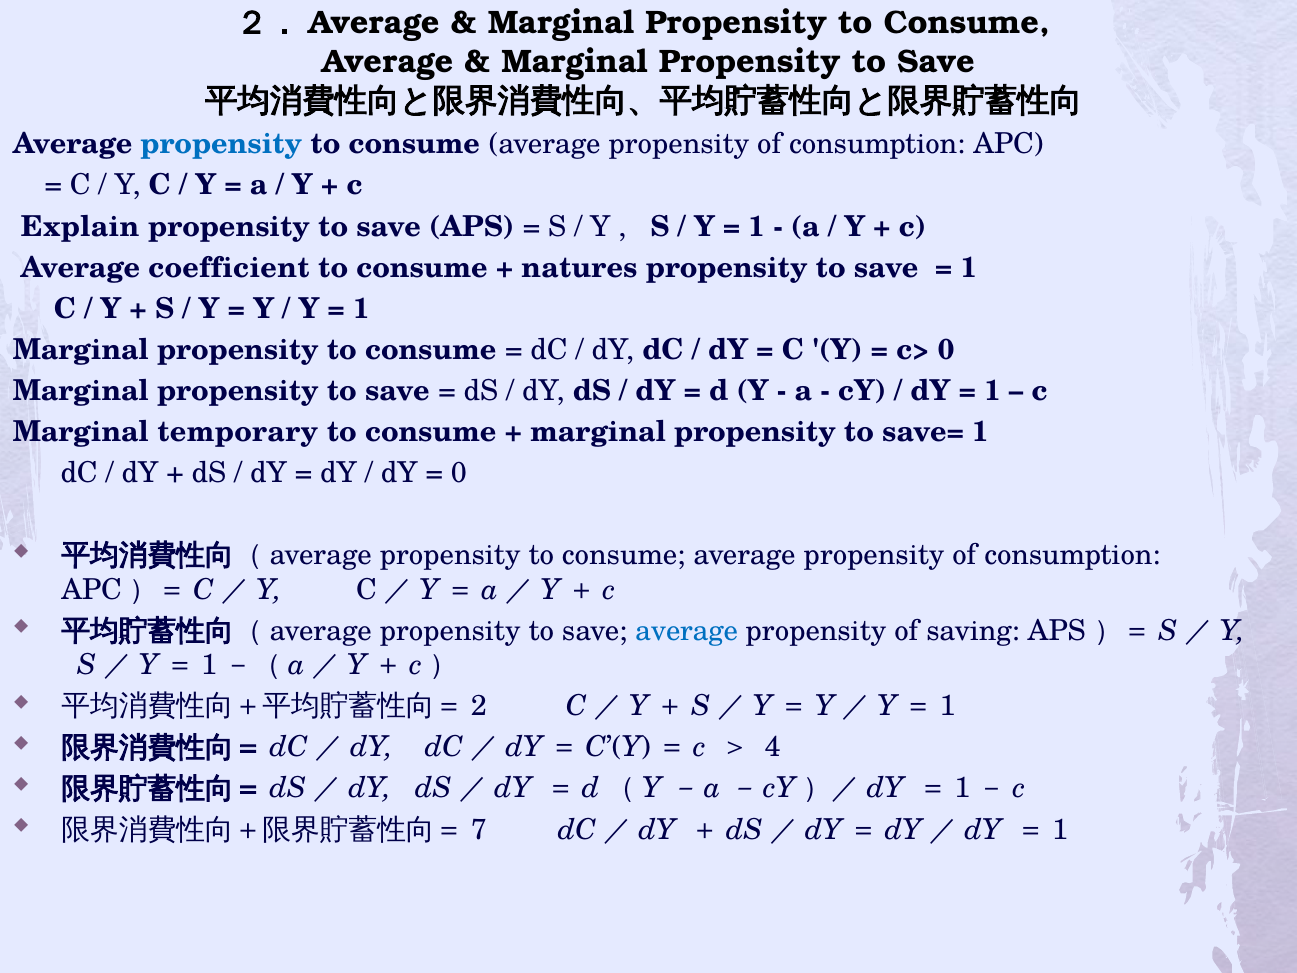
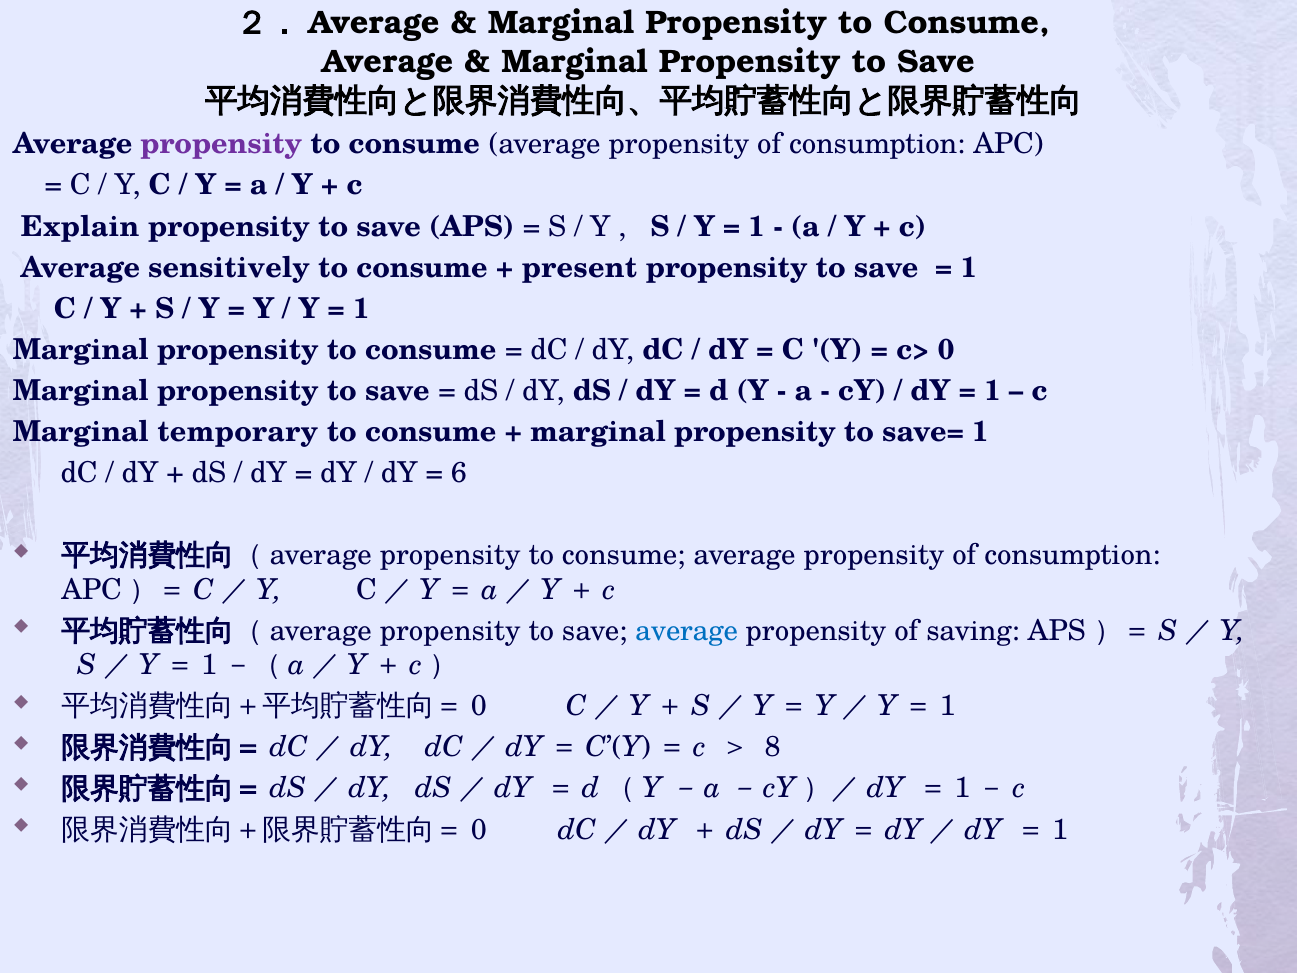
propensity colour: blue -> purple (221, 144)
coefficient: coefficient -> sensitively (229, 268)
natures: natures -> present (579, 268)
0: 0 -> 6 (459, 473)
2: 2 -> 0 (479, 706)
4: 4 -> 8 (773, 747)
7: 7 -> 0 (479, 829)
